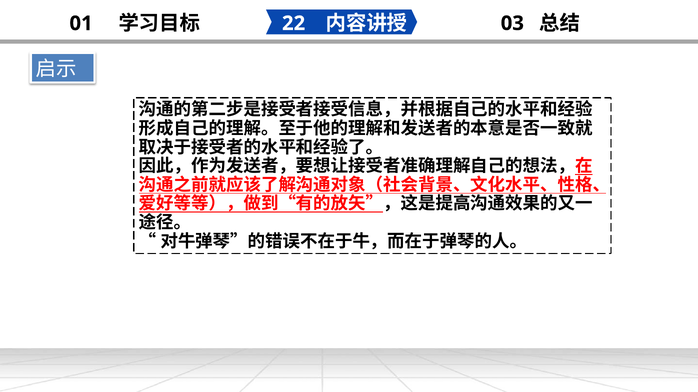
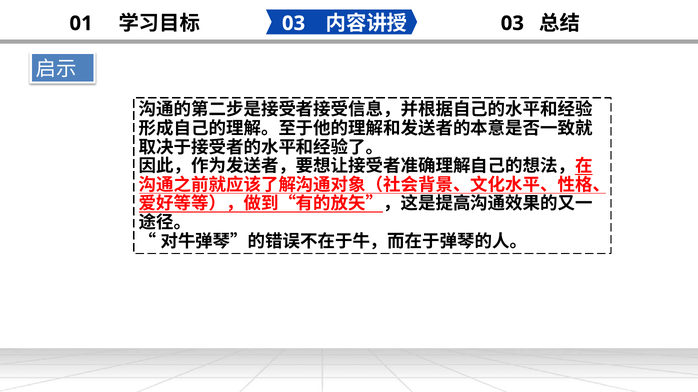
22: 22 -> 03 (294, 23)
